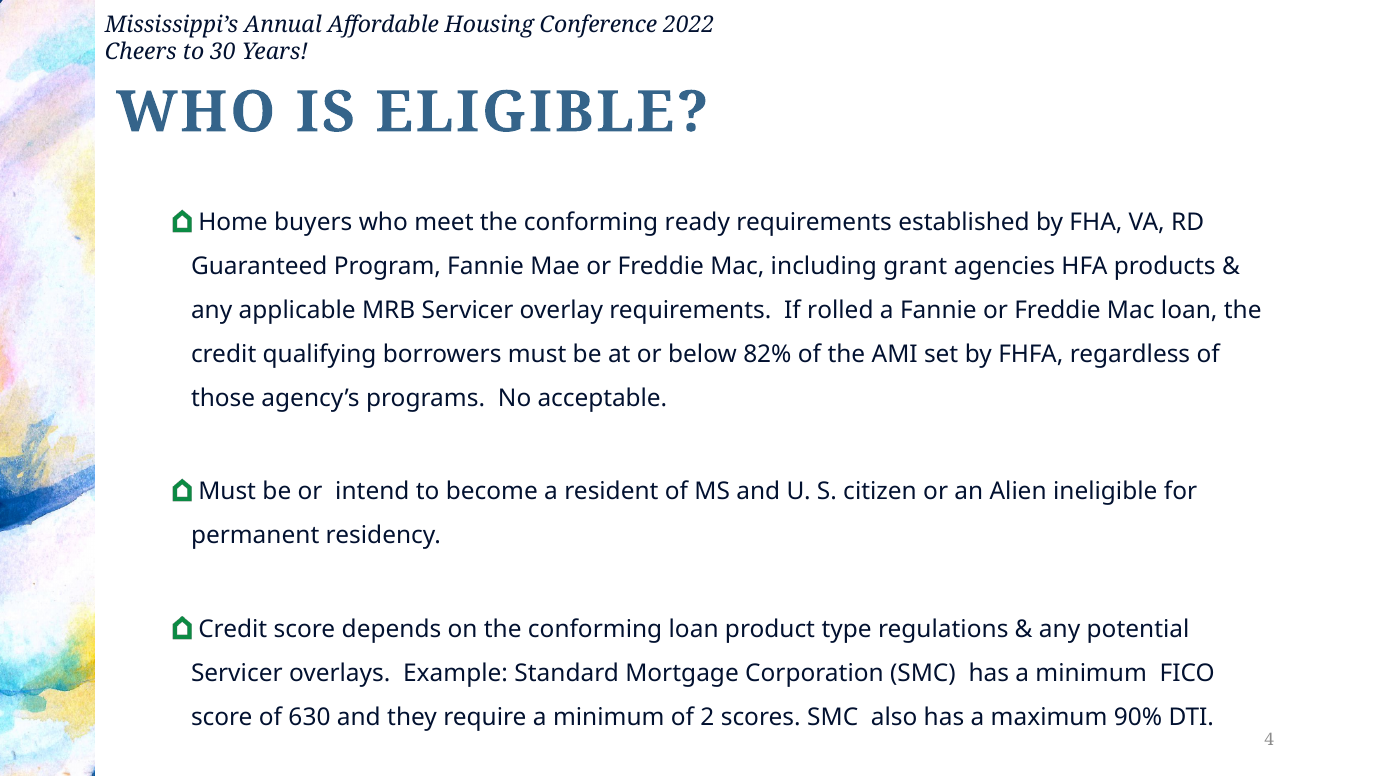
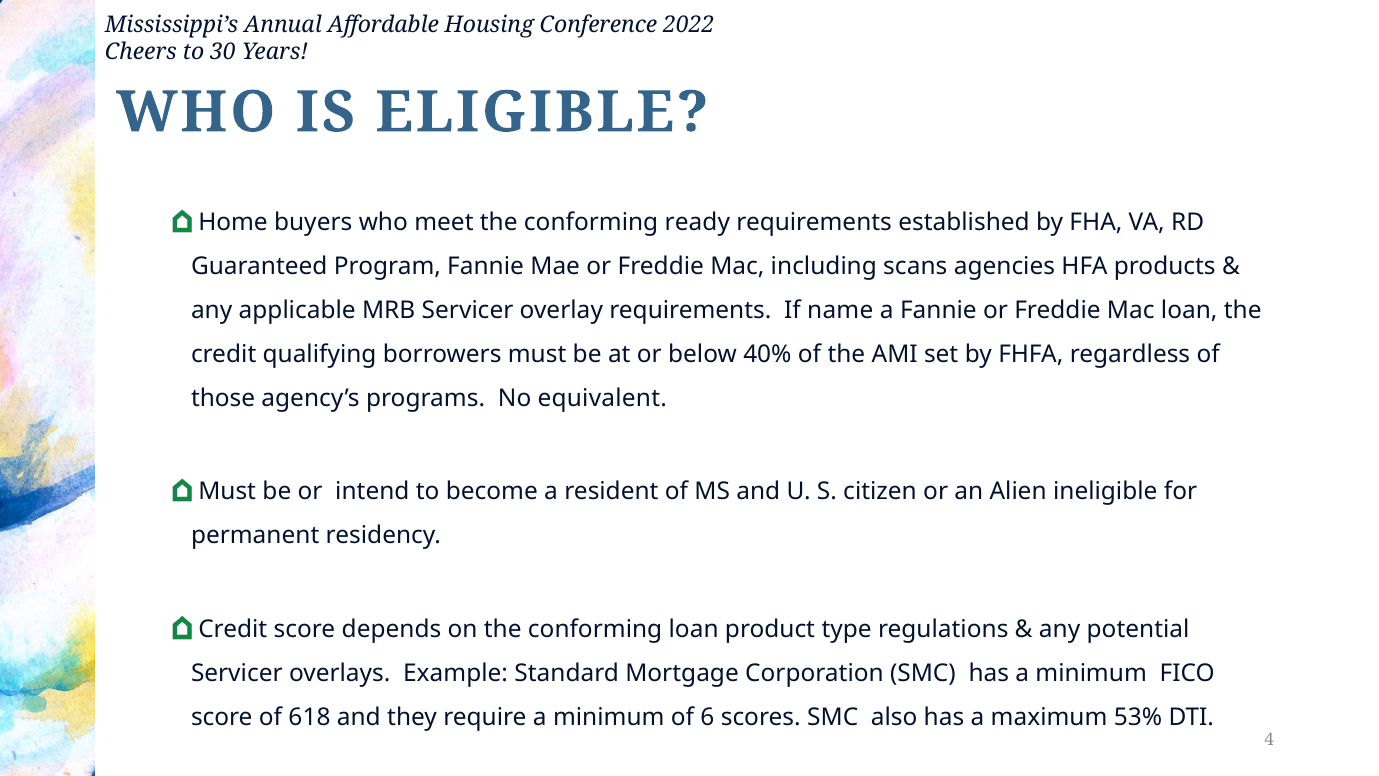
grant: grant -> scans (915, 266)
rolled: rolled -> name (840, 310)
82%: 82% -> 40% (767, 354)
acceptable: acceptable -> equivalent (602, 398)
630: 630 -> 618 (309, 717)
2: 2 -> 6 (707, 717)
90%: 90% -> 53% (1138, 717)
